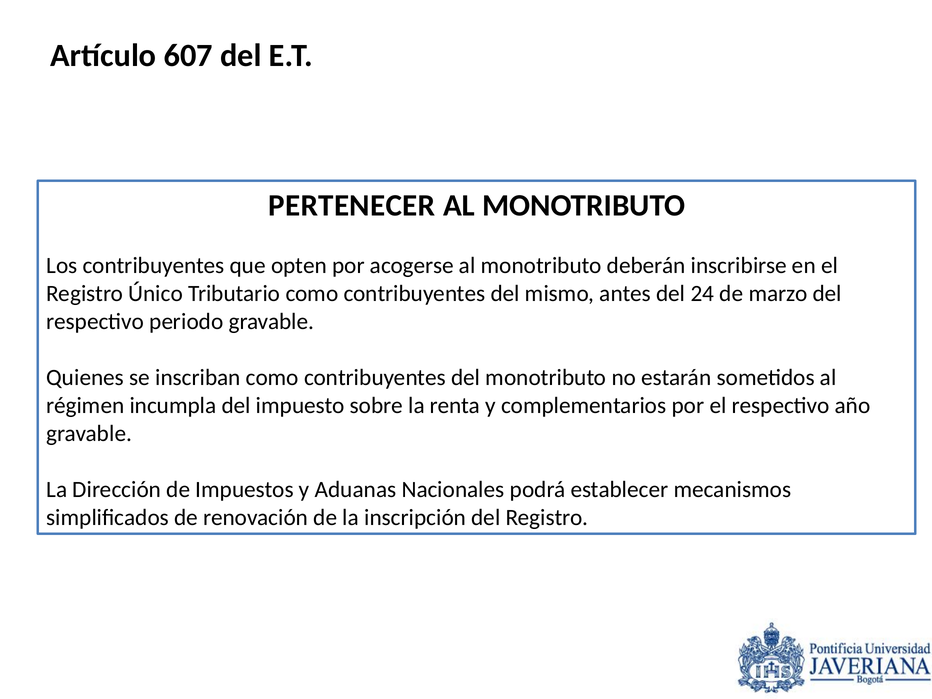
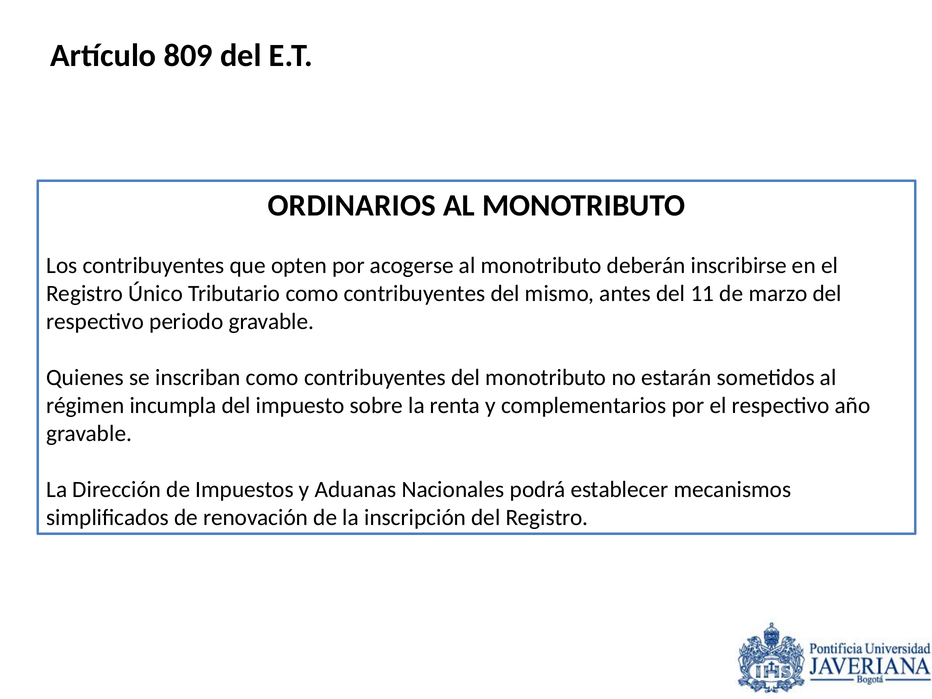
607: 607 -> 809 (188, 56)
PERTENECER: PERTENECER -> ORDINARIOS (352, 206)
24: 24 -> 11 (702, 294)
